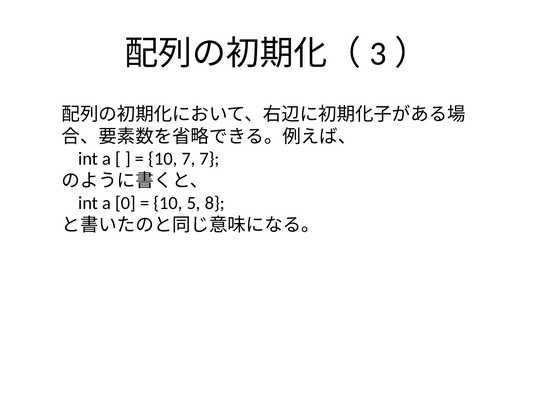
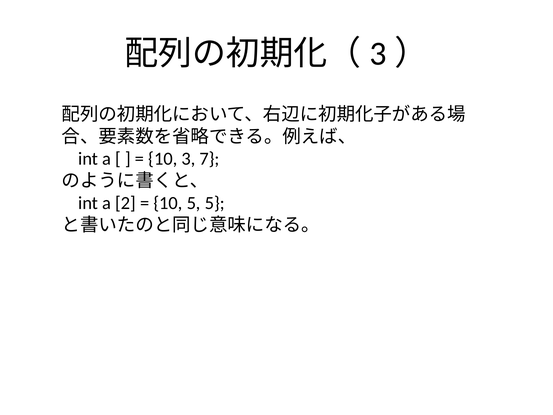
10 7: 7 -> 3 (188, 159)
0: 0 -> 2 (126, 203)
5 8: 8 -> 5 (215, 203)
